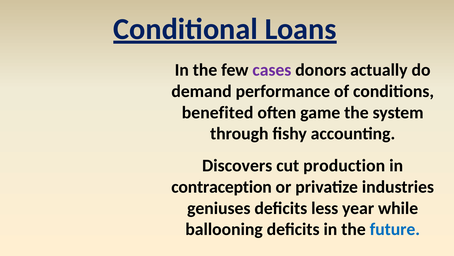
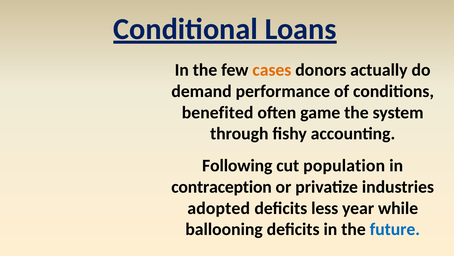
cases colour: purple -> orange (272, 70)
Discovers: Discovers -> Following (237, 165)
production: production -> population (344, 165)
geniuses: geniuses -> adopted (219, 208)
